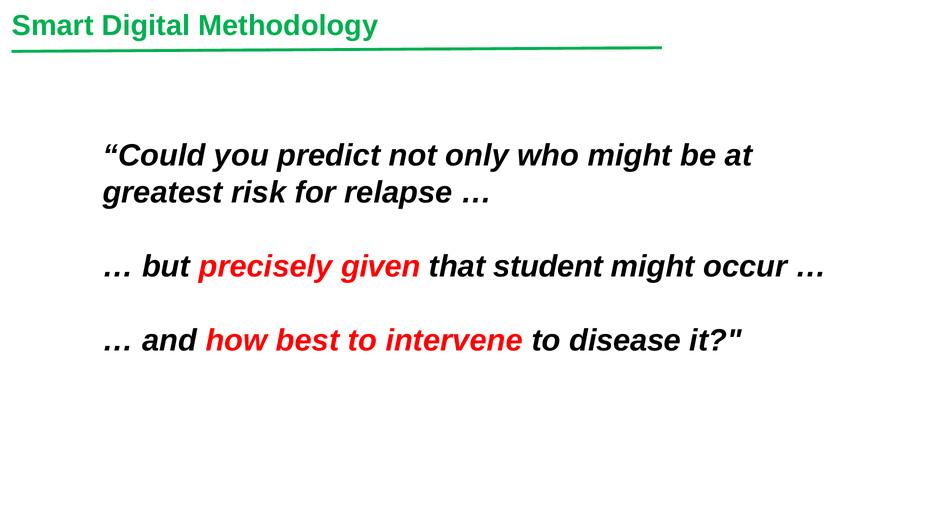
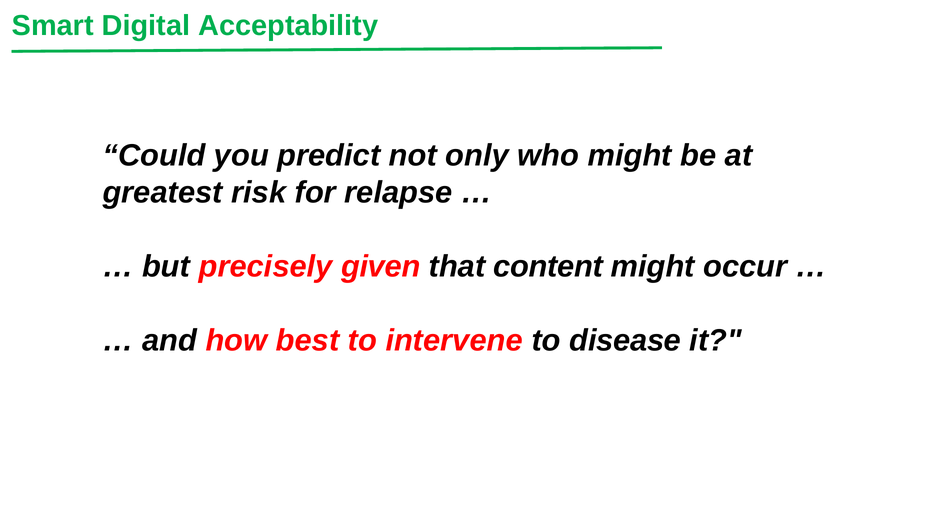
Methodology: Methodology -> Acceptability (288, 26)
student: student -> content (548, 266)
